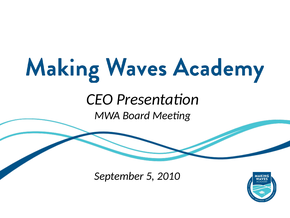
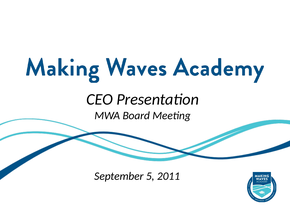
2010: 2010 -> 2011 (169, 176)
